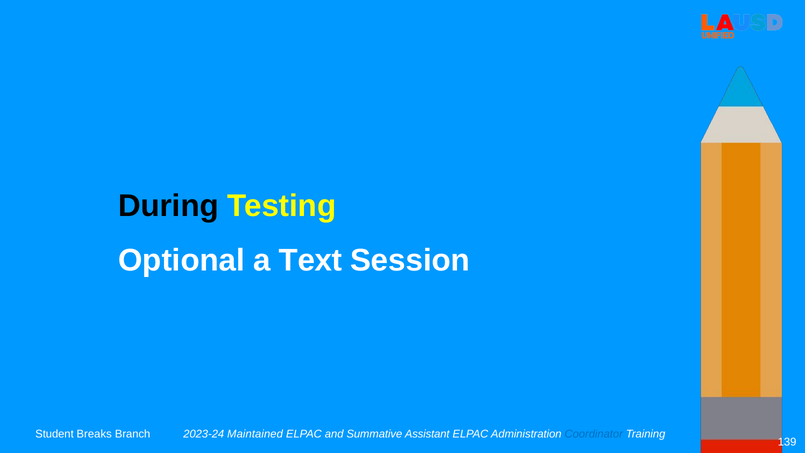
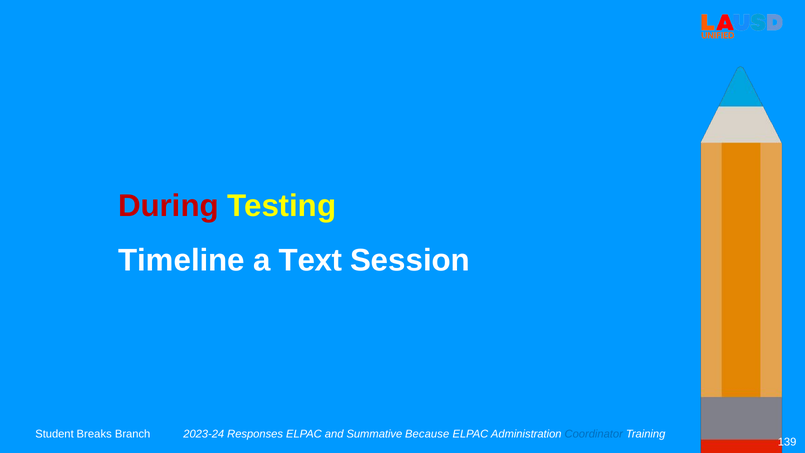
During colour: black -> red (168, 206)
Optional: Optional -> Timeline (182, 260)
Maintained: Maintained -> Responses (255, 434)
Assistant: Assistant -> Because (427, 434)
